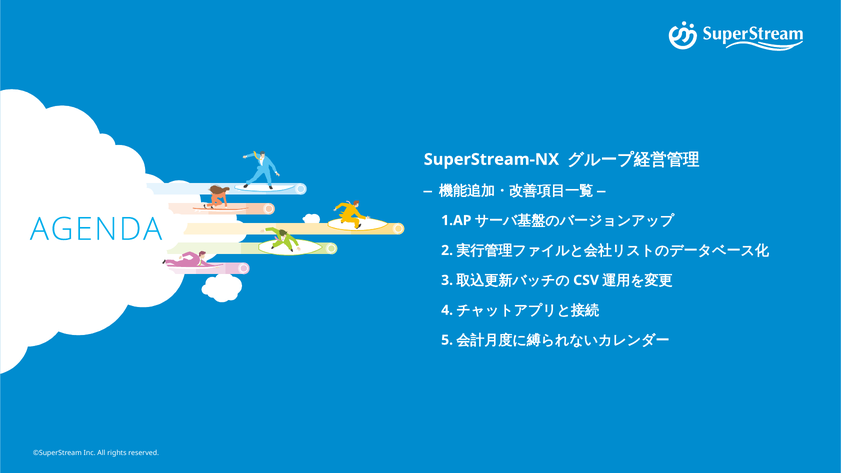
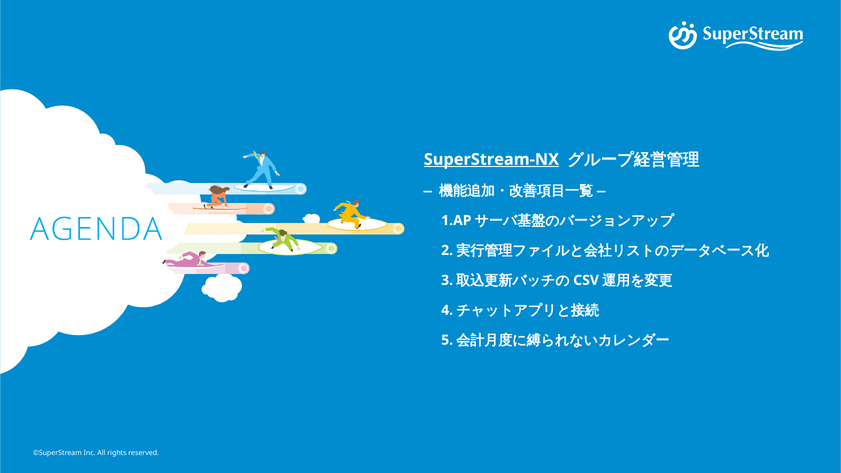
SuperStream-NX underline: none -> present (491, 159)
